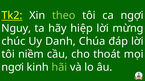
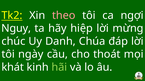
theo colour: light green -> pink (64, 15)
niềm: niềm -> ngày (31, 55)
ngơi: ngơi -> khát (13, 68)
